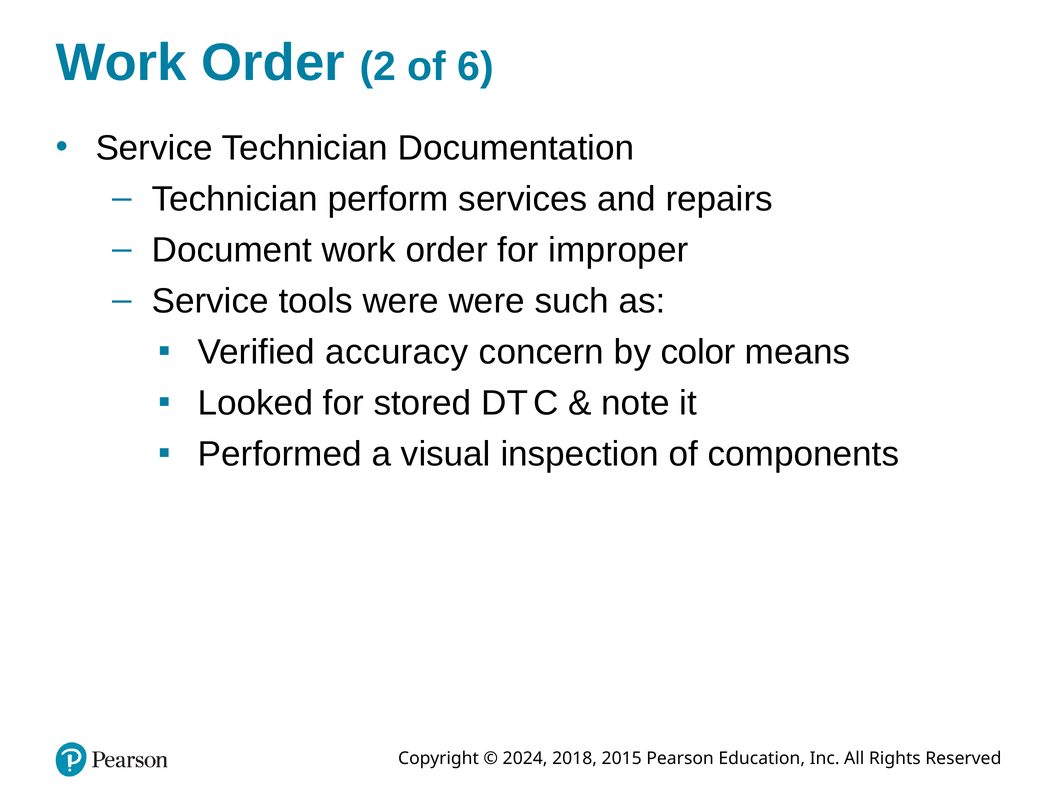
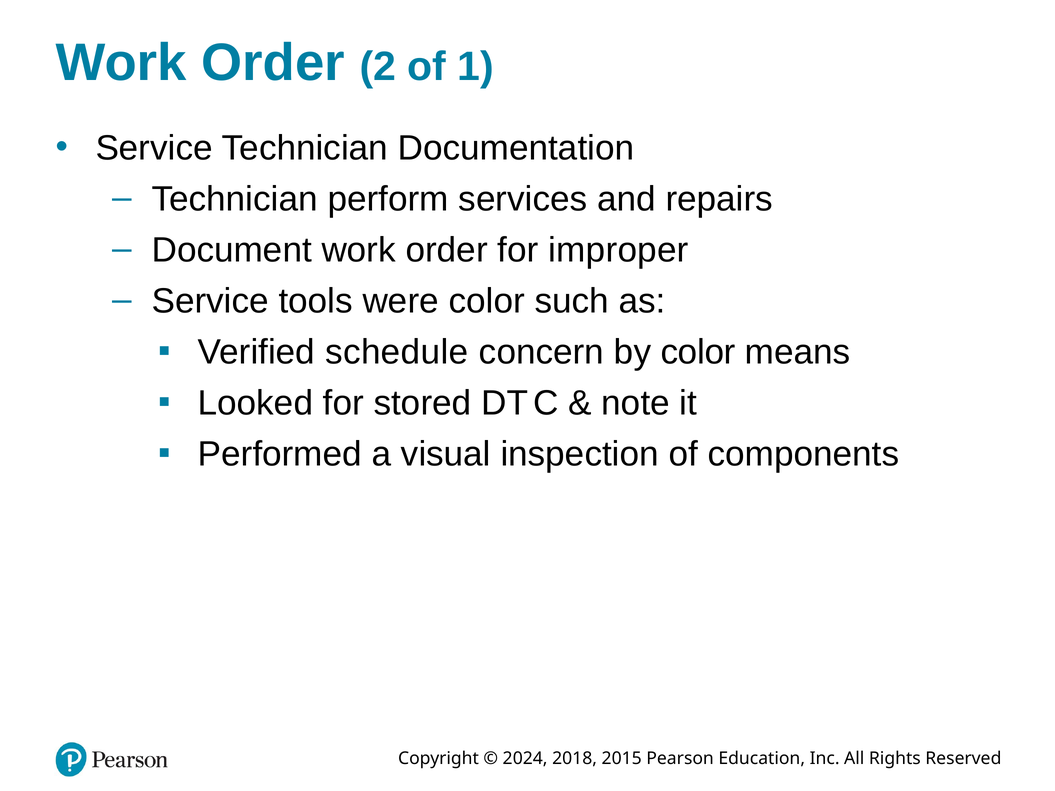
6: 6 -> 1 (476, 67)
were were: were -> color (487, 301)
accuracy: accuracy -> schedule (397, 352)
